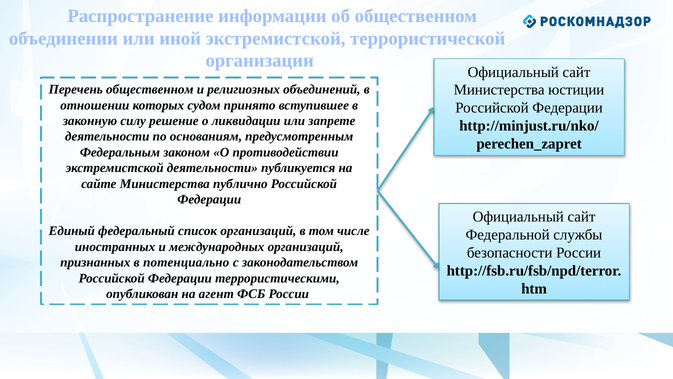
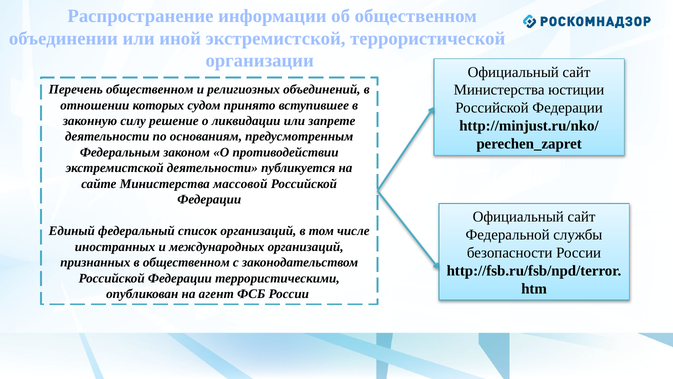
публично: публично -> массовой (240, 184)
в потенциально: потенциально -> общественном (186, 262)
